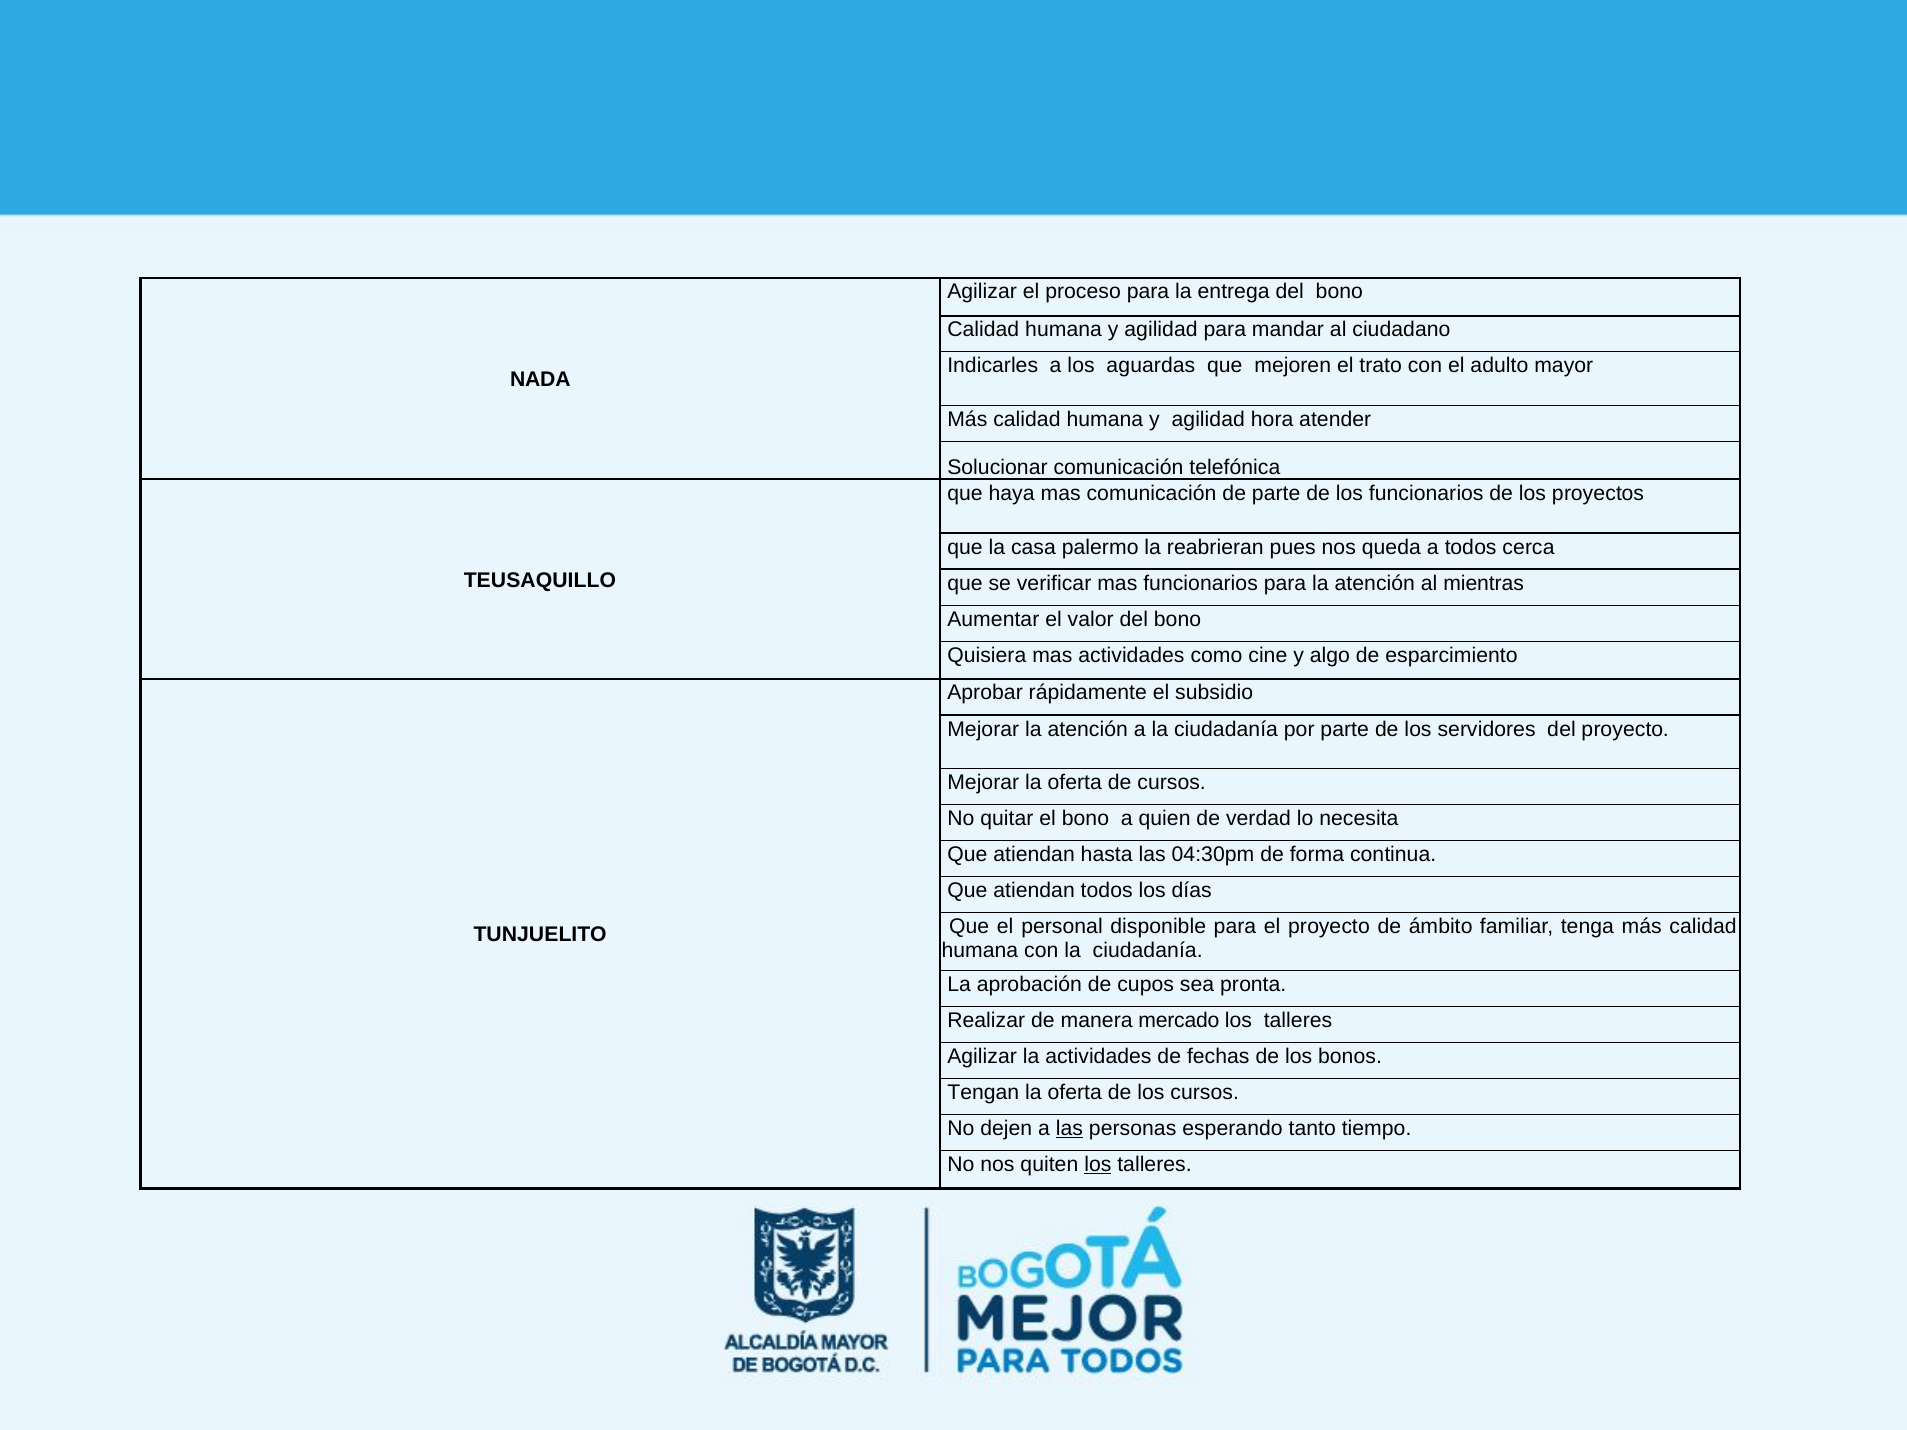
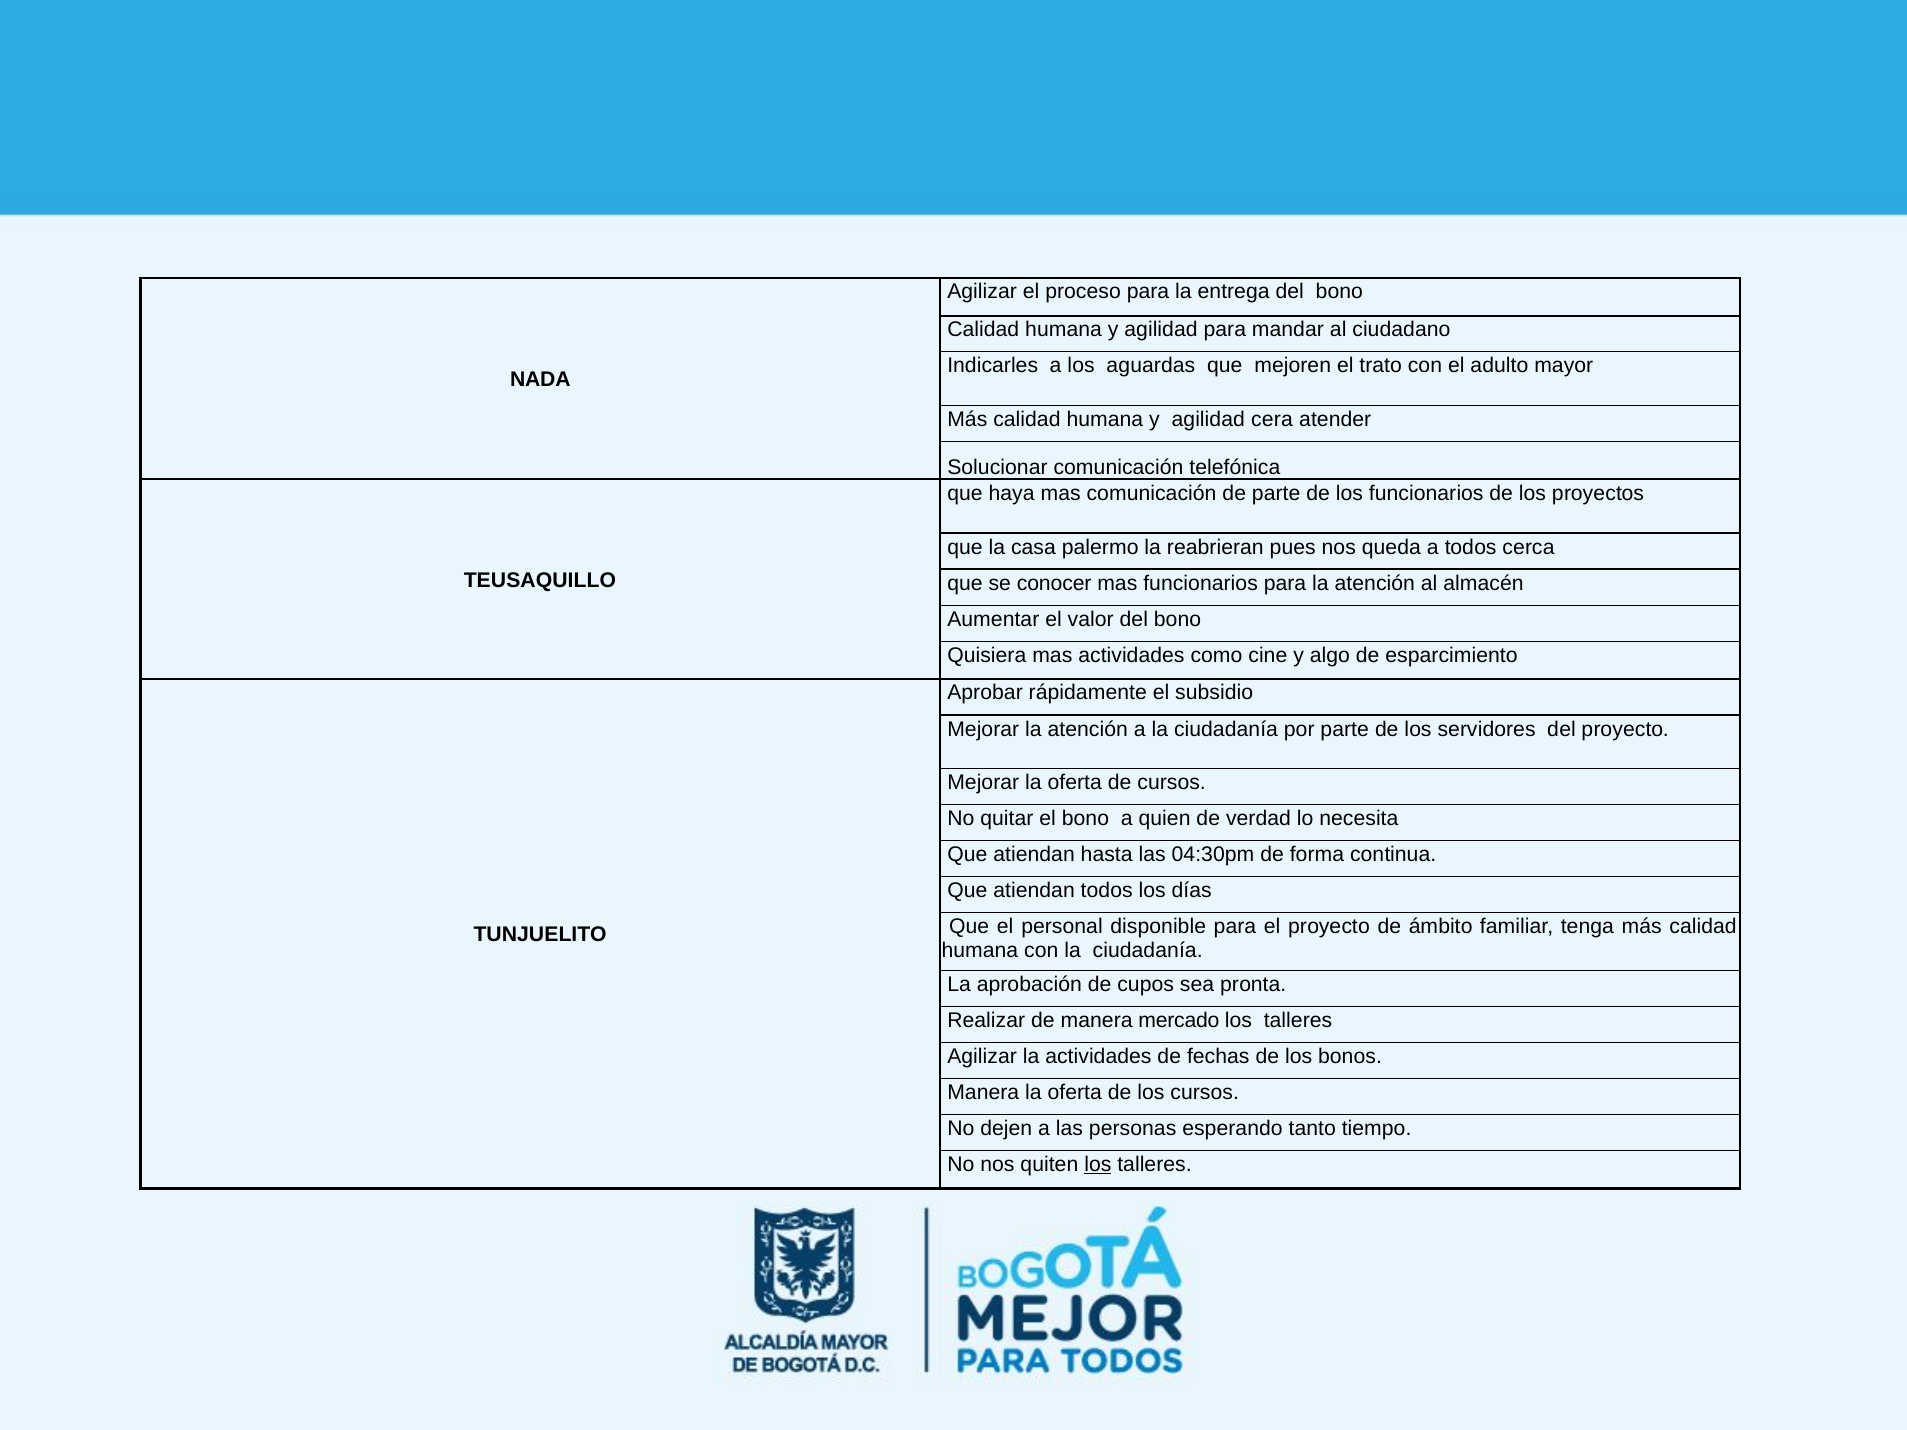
hora: hora -> cera (1272, 420)
verificar: verificar -> conocer (1054, 583)
mientras: mientras -> almacén (1484, 583)
Tengan: Tengan -> Manera (983, 1093)
las underline: present -> none (1069, 1129)
